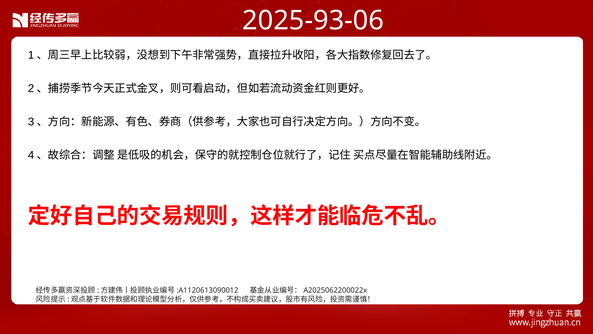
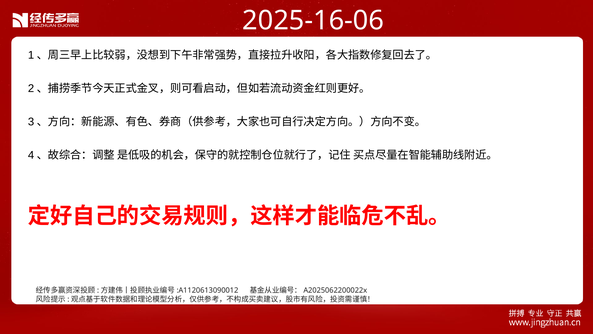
2025-93-06: 2025-93-06 -> 2025-16-06 (313, 20)
